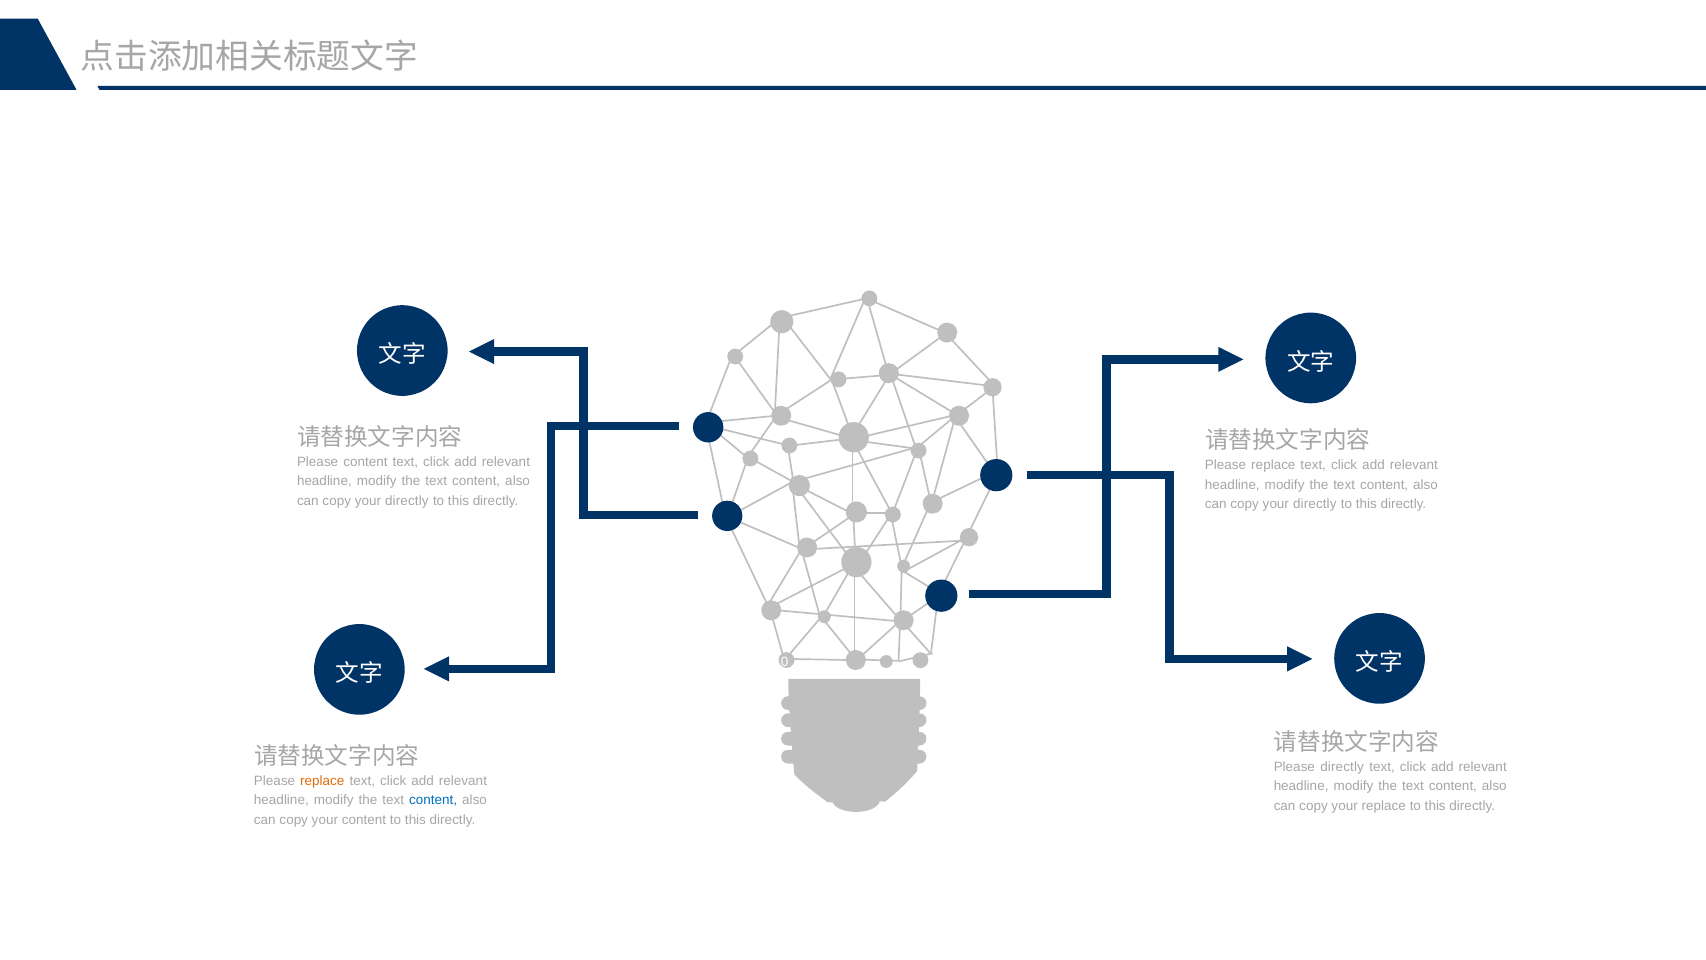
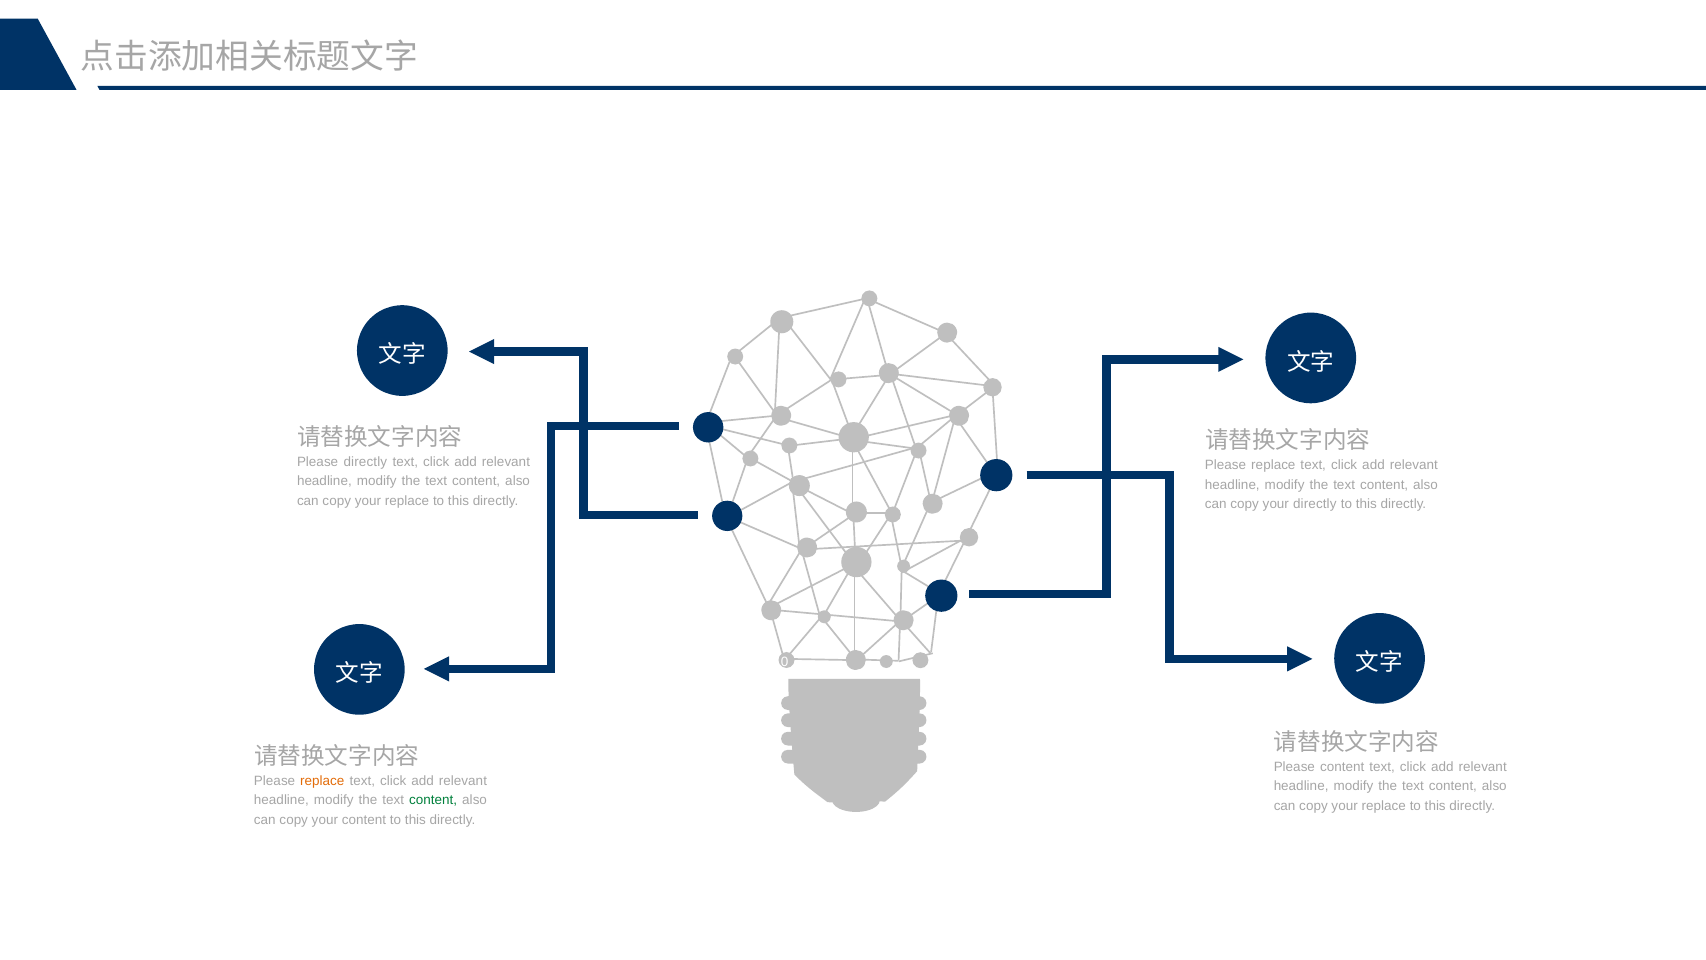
Please content: content -> directly (365, 462)
directly: directly -> replace (407, 500)
Please directly: directly -> content (1342, 767)
content colour: blue -> green (433, 800)
